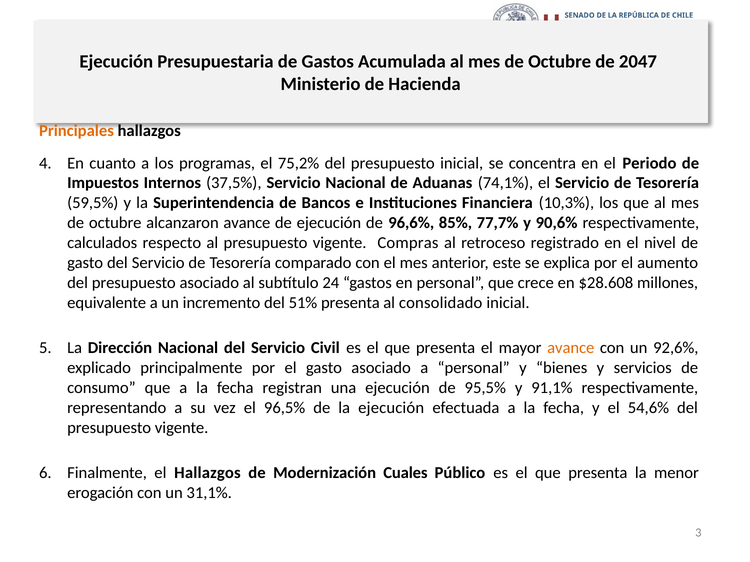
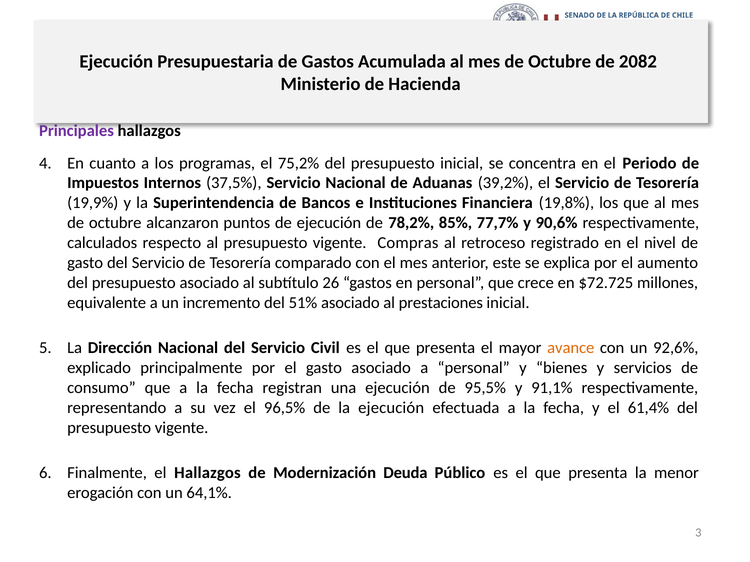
2047: 2047 -> 2082 (638, 62)
Principales colour: orange -> purple (76, 131)
74,1%: 74,1% -> 39,2% (506, 183)
59,5%: 59,5% -> 19,9% (93, 203)
10,3%: 10,3% -> 19,8% (566, 203)
alcanzaron avance: avance -> puntos (247, 223)
96,6%: 96,6% -> 78,2% (411, 223)
24: 24 -> 26 (331, 283)
$28.608: $28.608 -> $72.725 (606, 283)
51% presenta: presenta -> asociado (350, 303)
consolidado: consolidado -> prestaciones (441, 303)
54,6%: 54,6% -> 61,4% (648, 408)
Cuales: Cuales -> Deuda (405, 473)
31,1%: 31,1% -> 64,1% (209, 493)
